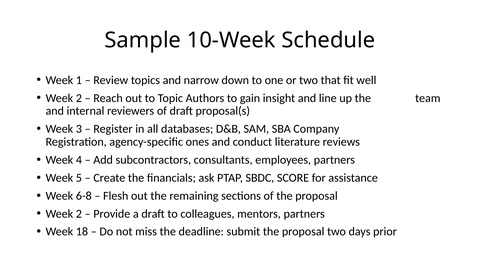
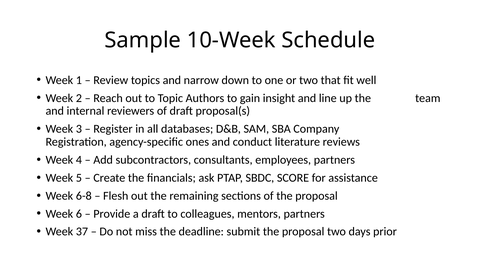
2: 2 -> 6 (79, 214)
18: 18 -> 37 (82, 232)
